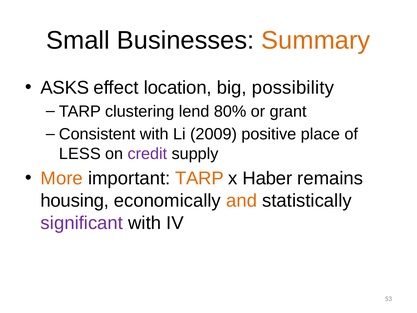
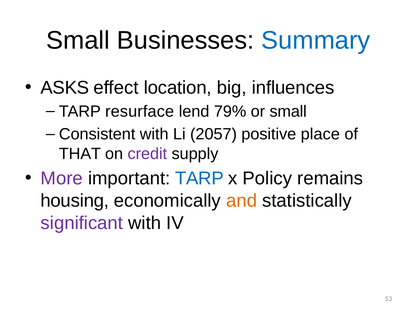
Summary colour: orange -> blue (316, 40)
possibility: possibility -> influences (293, 87)
clustering: clustering -> resurface (140, 111)
80%: 80% -> 79% (230, 111)
or grant: grant -> small (288, 111)
2009: 2009 -> 2057 (214, 134)
LESS: LESS -> THAT (80, 154)
More colour: orange -> purple (62, 178)
TARP colour: orange -> blue (199, 178)
Haber: Haber -> Policy (267, 178)
